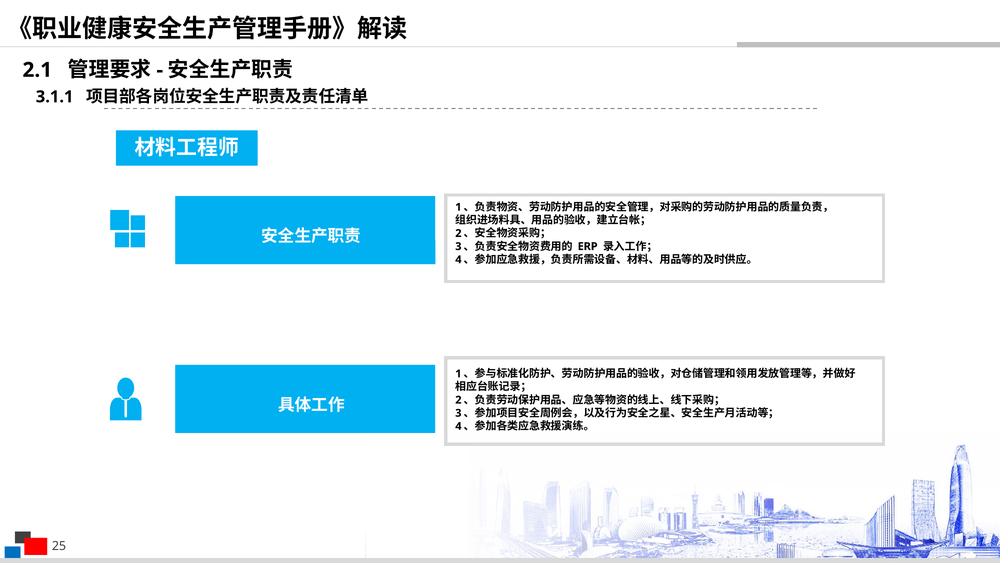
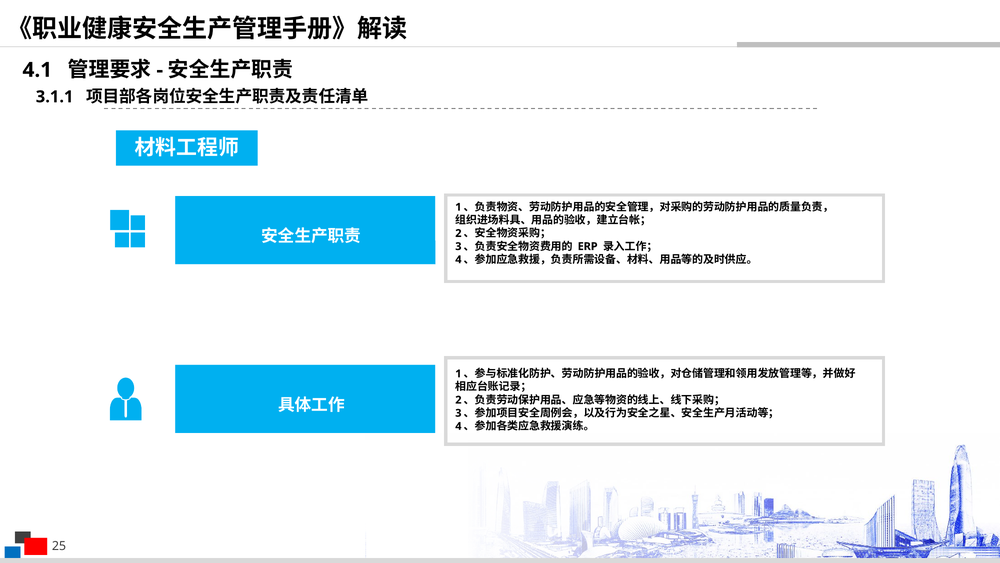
2.1: 2.1 -> 4.1 (37, 70)
